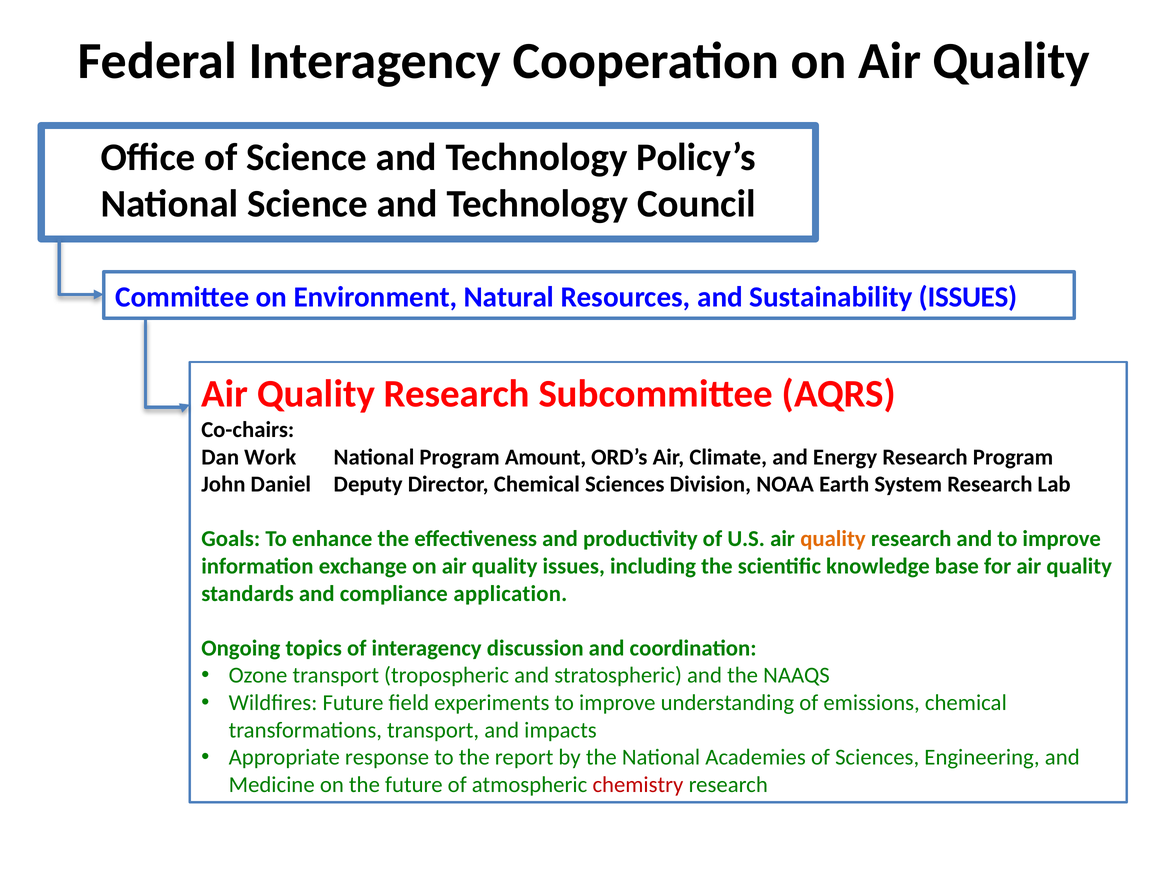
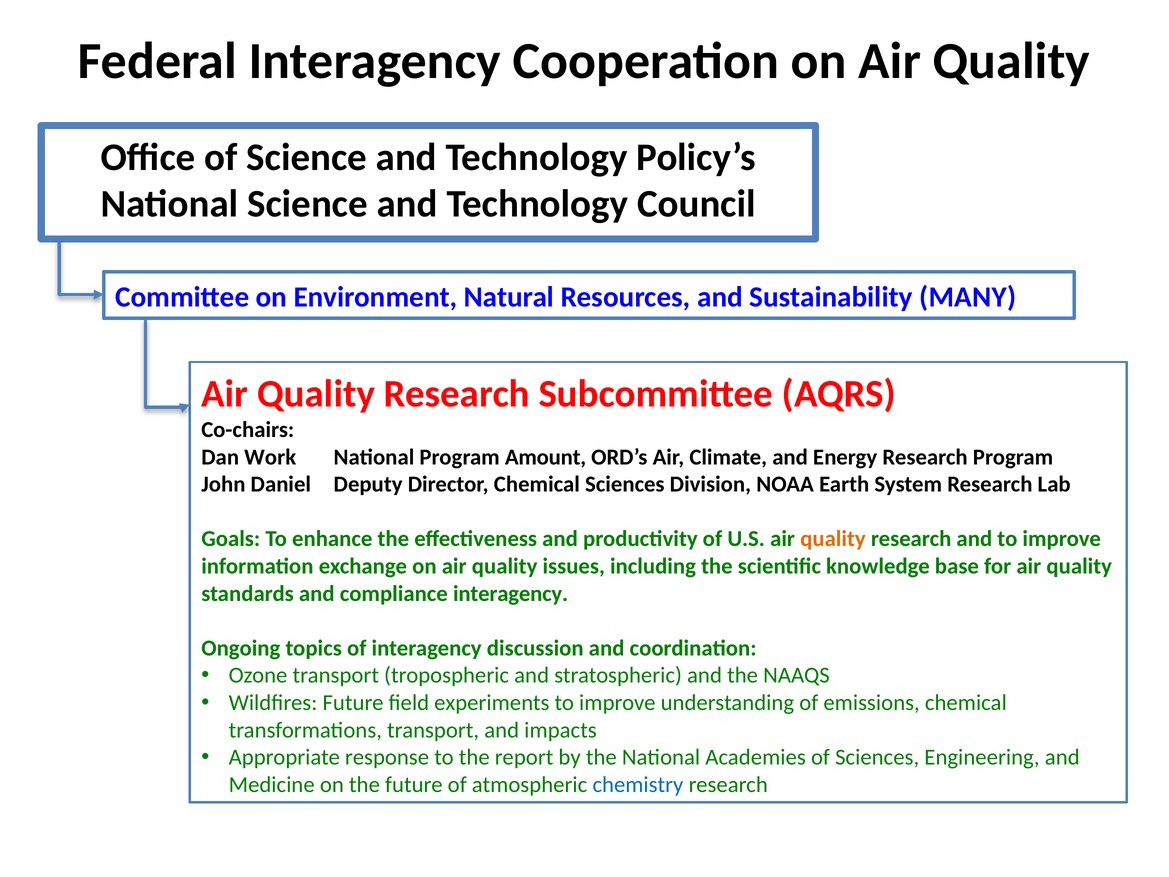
Sustainability ISSUES: ISSUES -> MANY (968, 297)
compliance application: application -> interagency (511, 593)
chemistry colour: red -> blue (638, 784)
